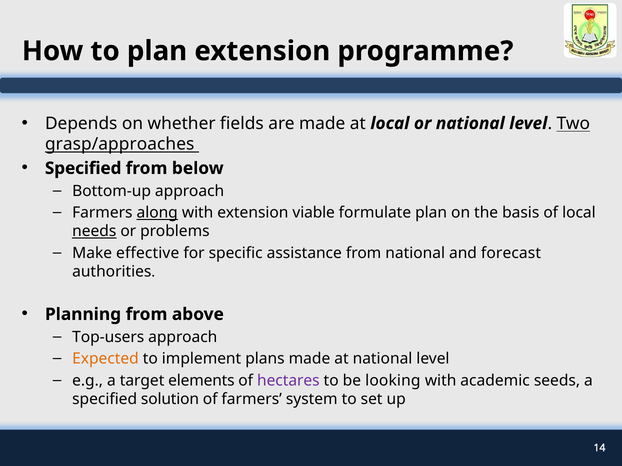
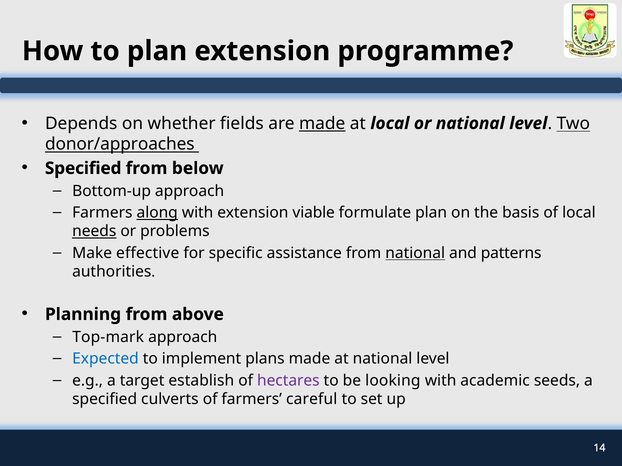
made underline: none -> present (322, 123)
grasp/approaches: grasp/approaches -> donor/approaches (120, 144)
national underline: none -> present (415, 253)
forecast: forecast -> patterns (511, 253)
Top-users: Top-users -> Top-mark (108, 337)
Expected colour: orange -> blue (105, 359)
elements: elements -> establish (201, 381)
solution: solution -> culverts (170, 399)
system: system -> careful (312, 399)
